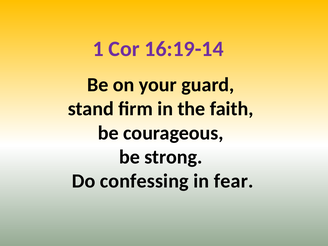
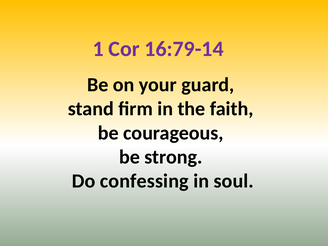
16:19-14: 16:19-14 -> 16:79-14 (184, 49)
fear: fear -> soul (234, 181)
